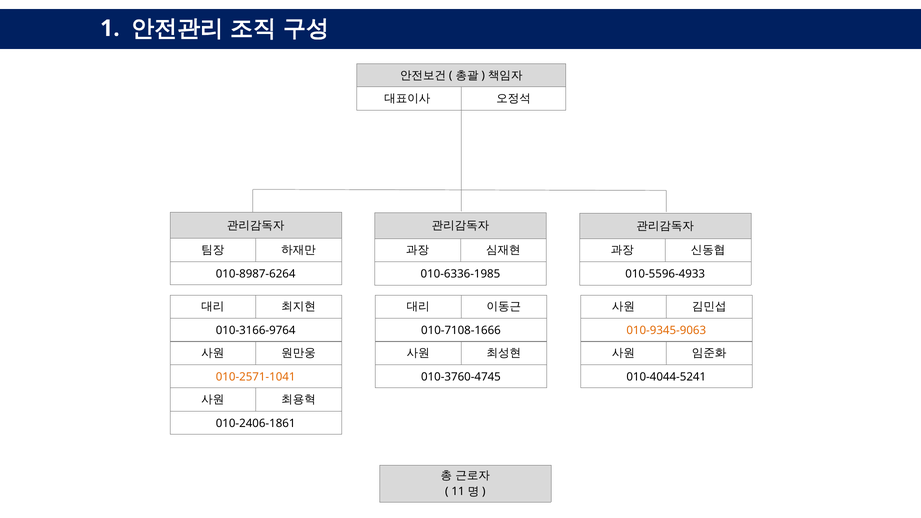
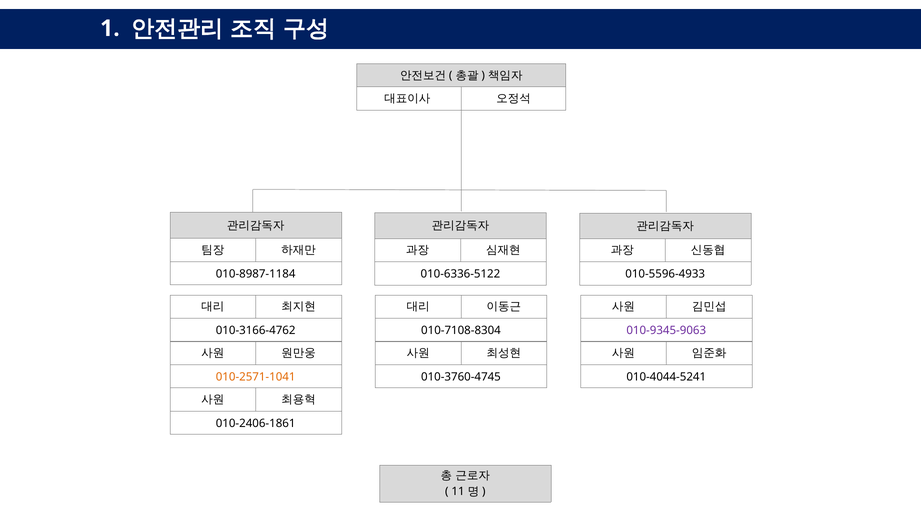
010-8987-6264: 010-8987-6264 -> 010-8987-1184 (256, 274)
010-6336-1985: 010-6336-1985 -> 010-6336-5122 (460, 274)
010-3166-9764: 010-3166-9764 -> 010-3166-4762 (256, 330)
010-7108-1666: 010-7108-1666 -> 010-7108-8304 (461, 330)
010-9345-9063 colour: orange -> purple (666, 330)
